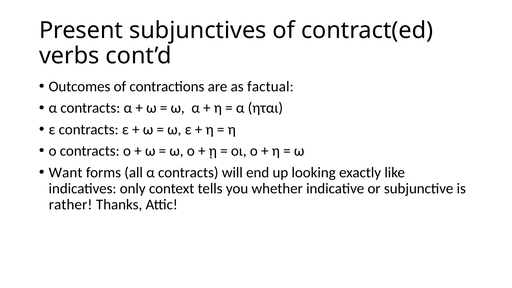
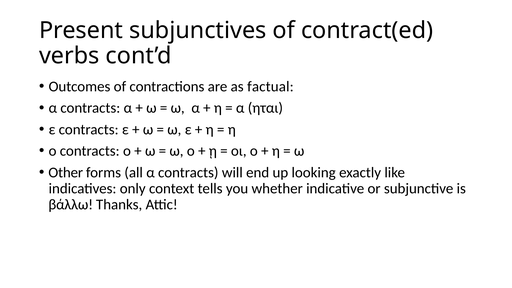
Want: Want -> Other (66, 172)
rather: rather -> βάλλω (71, 205)
